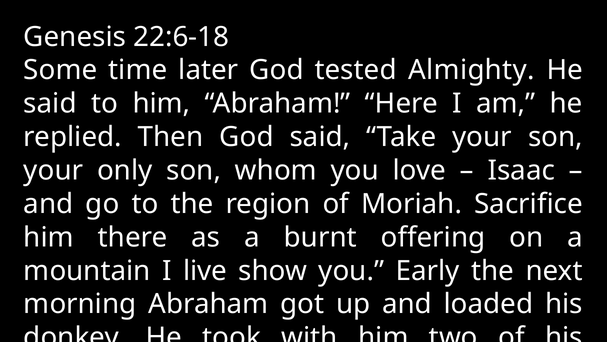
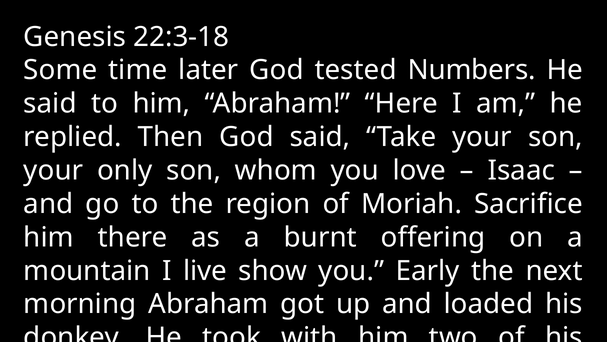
22:6-18: 22:6-18 -> 22:3-18 (181, 37)
Almighty: Almighty -> Numbers (472, 70)
